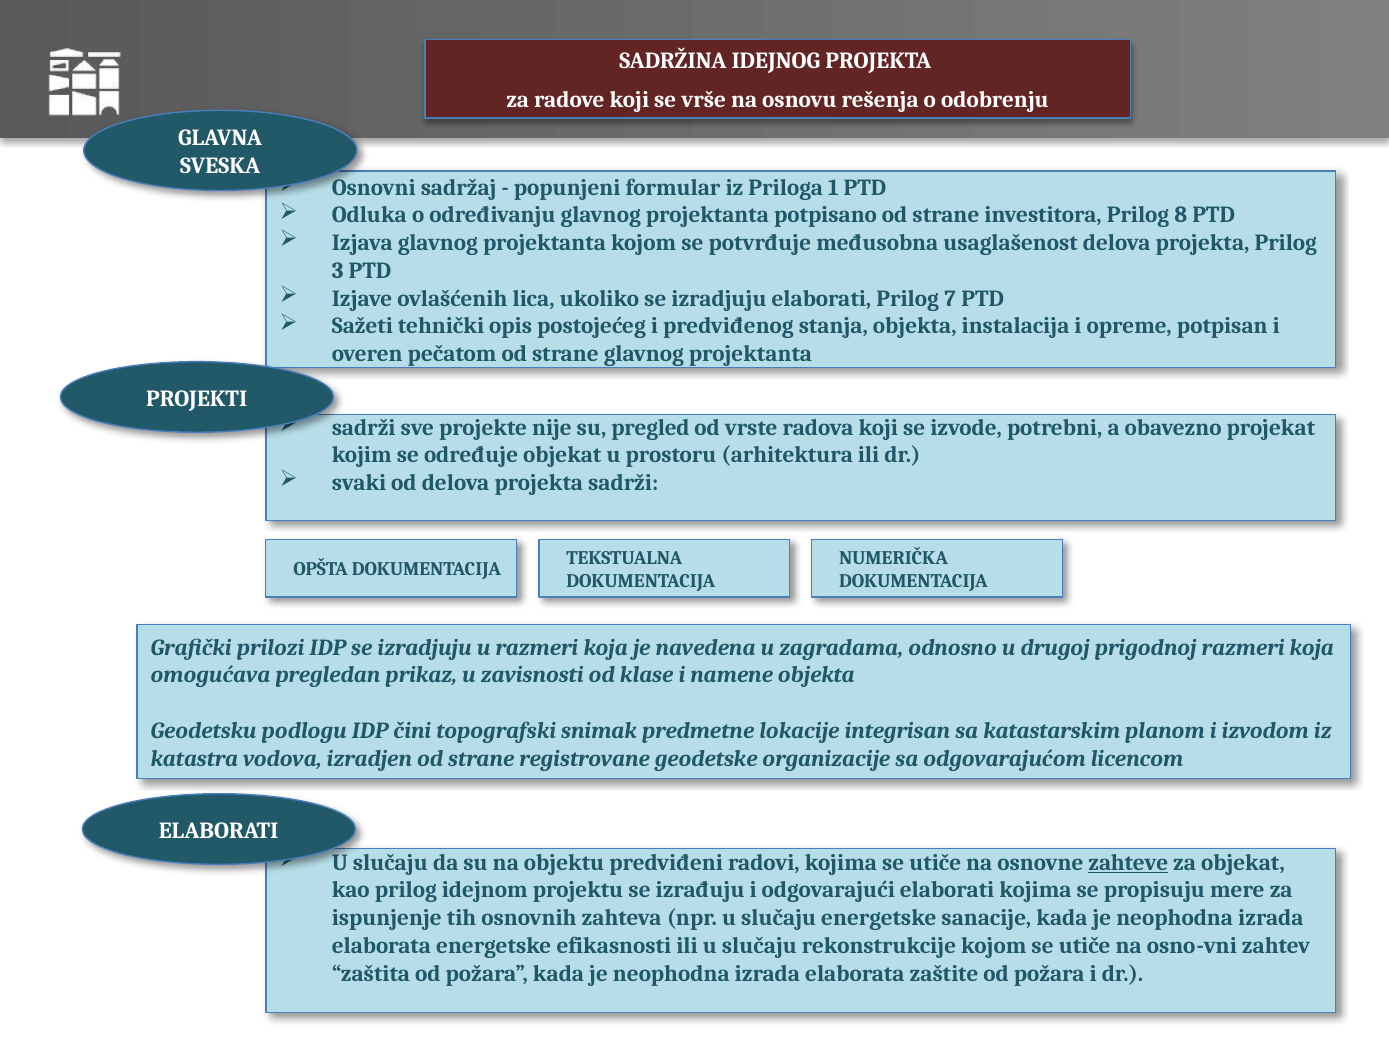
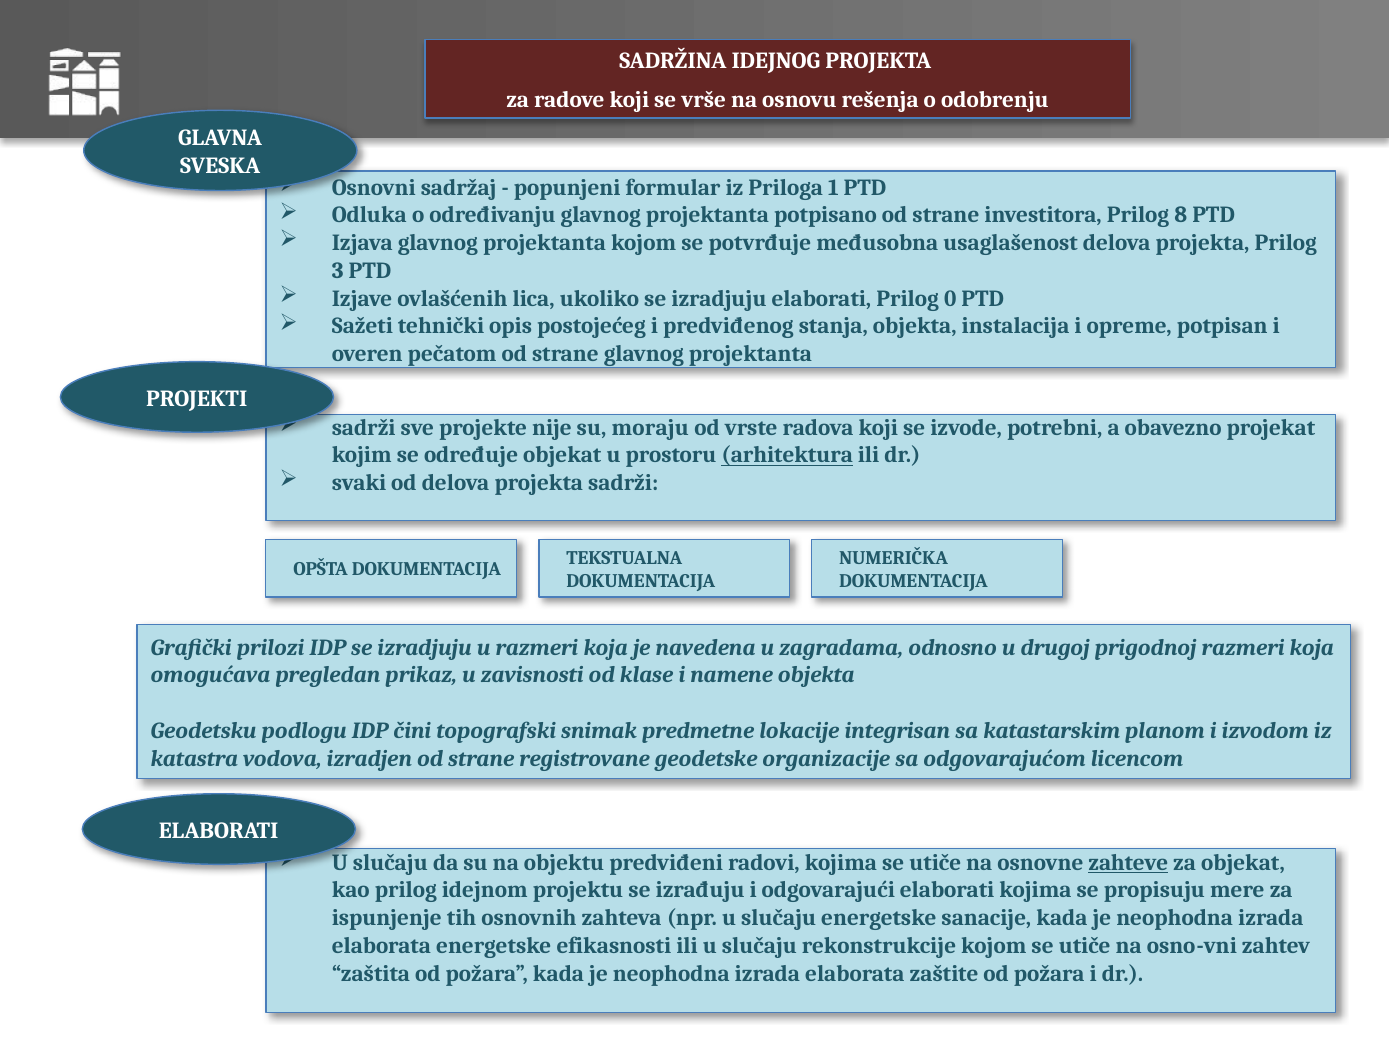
7: 7 -> 0 (950, 299)
pregled: pregled -> moraju (650, 428)
arhitektura underline: none -> present (787, 456)
